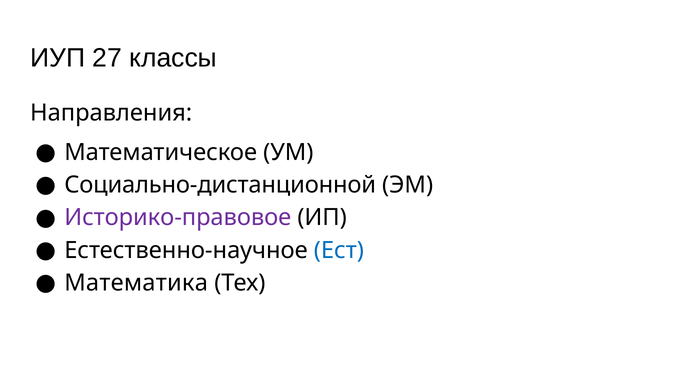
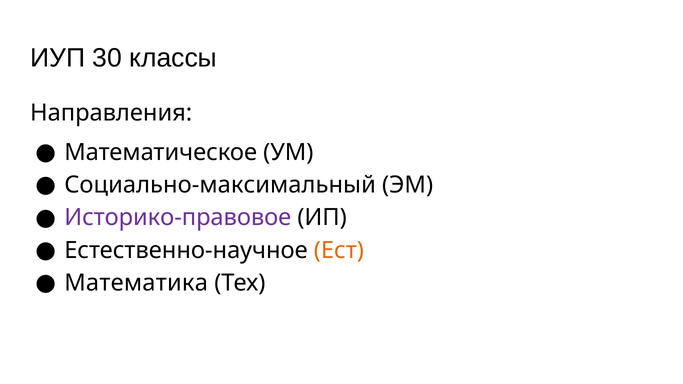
27: 27 -> 30 (107, 58)
Социально-дистанционной: Социально-дистанционной -> Социально-максимальный (220, 185)
Ест colour: blue -> orange (339, 250)
